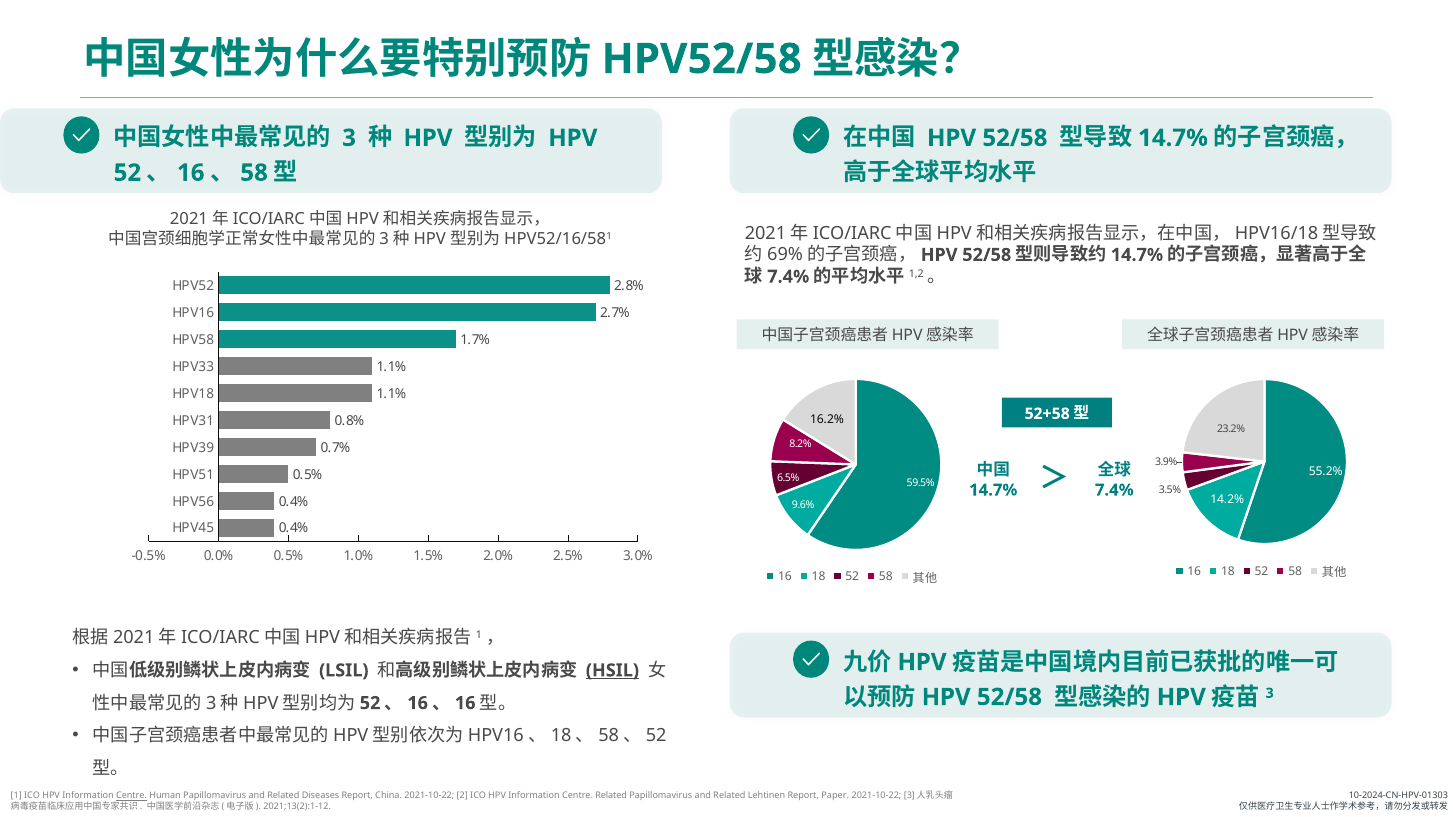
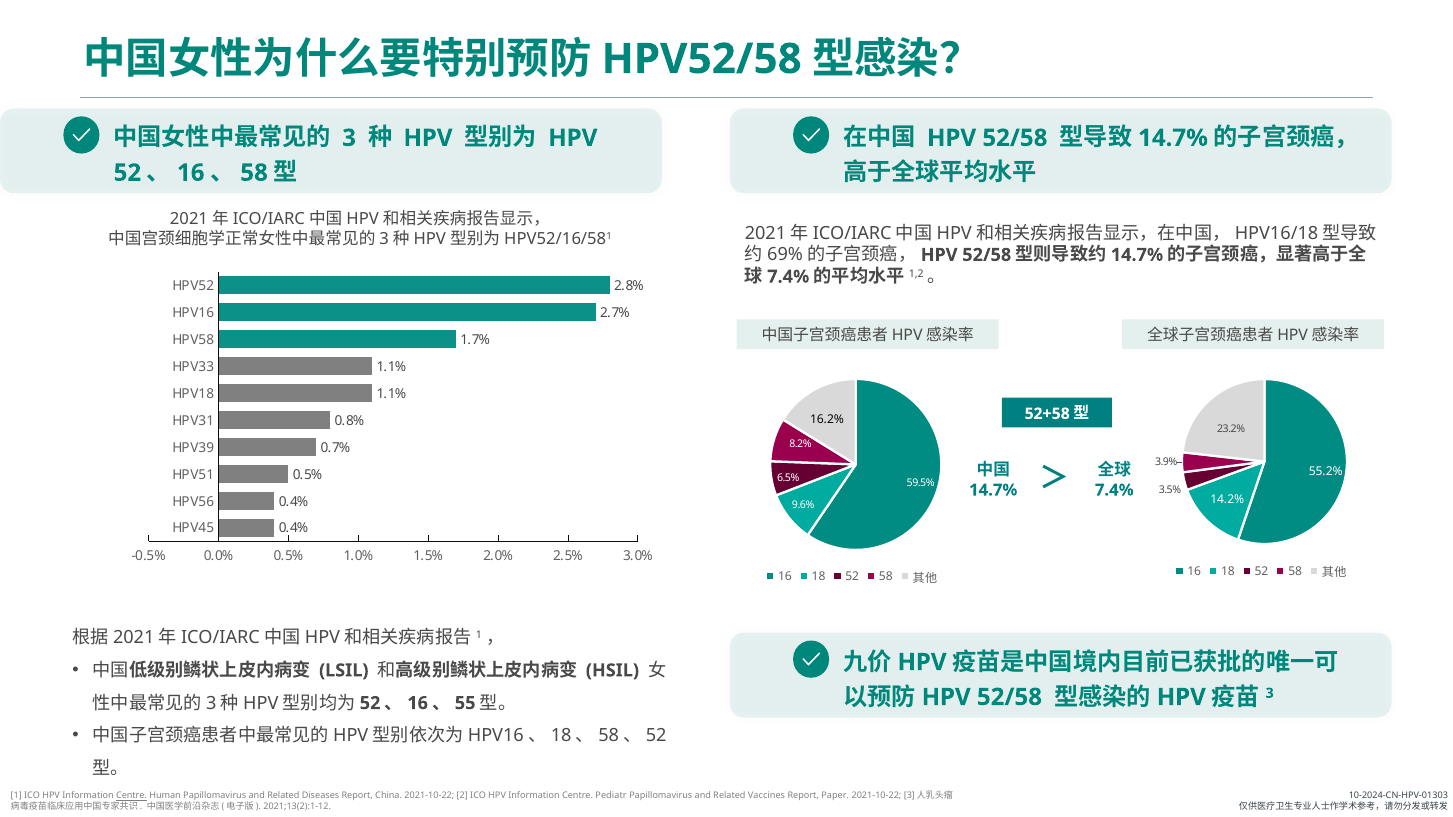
HSIL underline: present -> none (612, 671)
16: 16 -> 55 (465, 703)
Centre Related: Related -> Pediatr (611, 796)
Lehtinen: Lehtinen -> Vaccines (767, 796)
